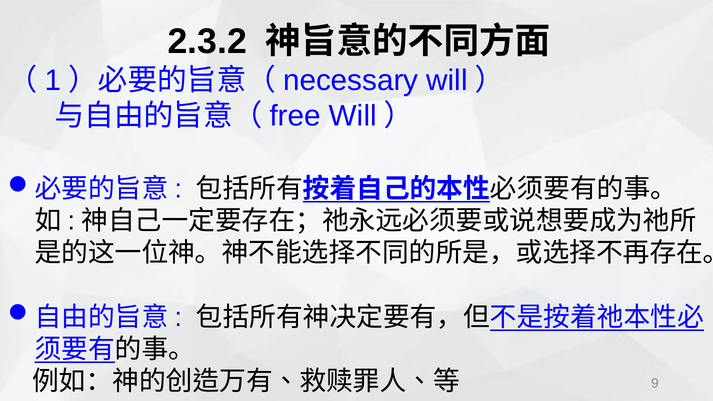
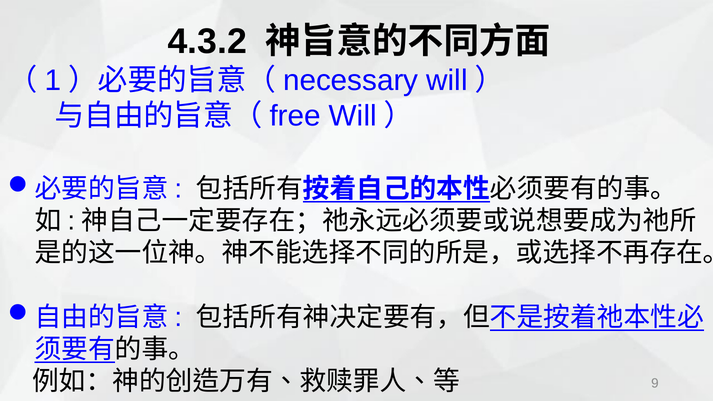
2.3.2: 2.3.2 -> 4.3.2 (207, 42)
